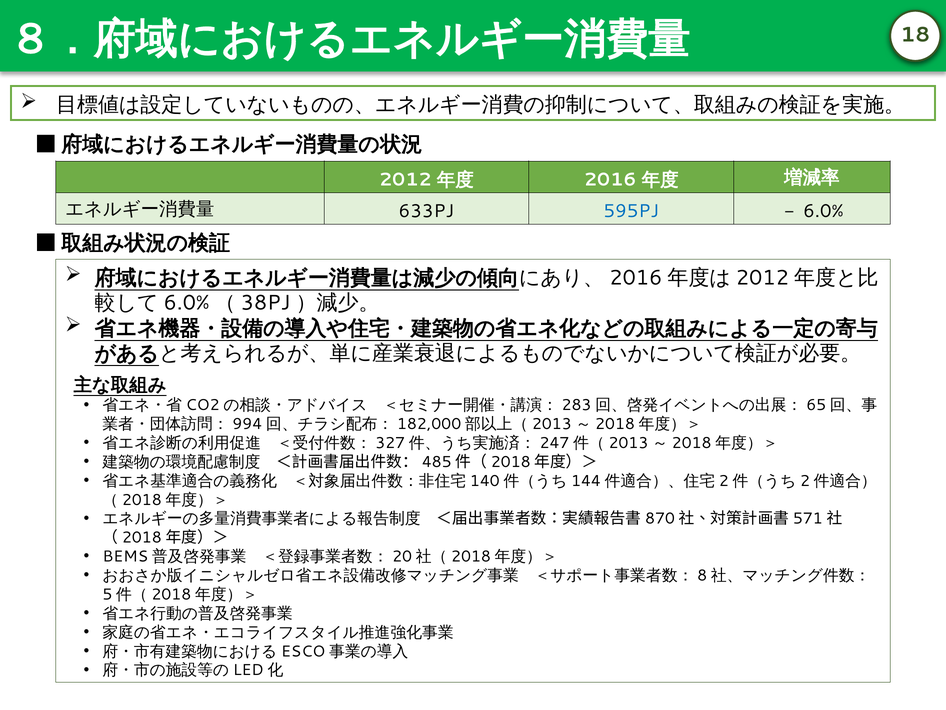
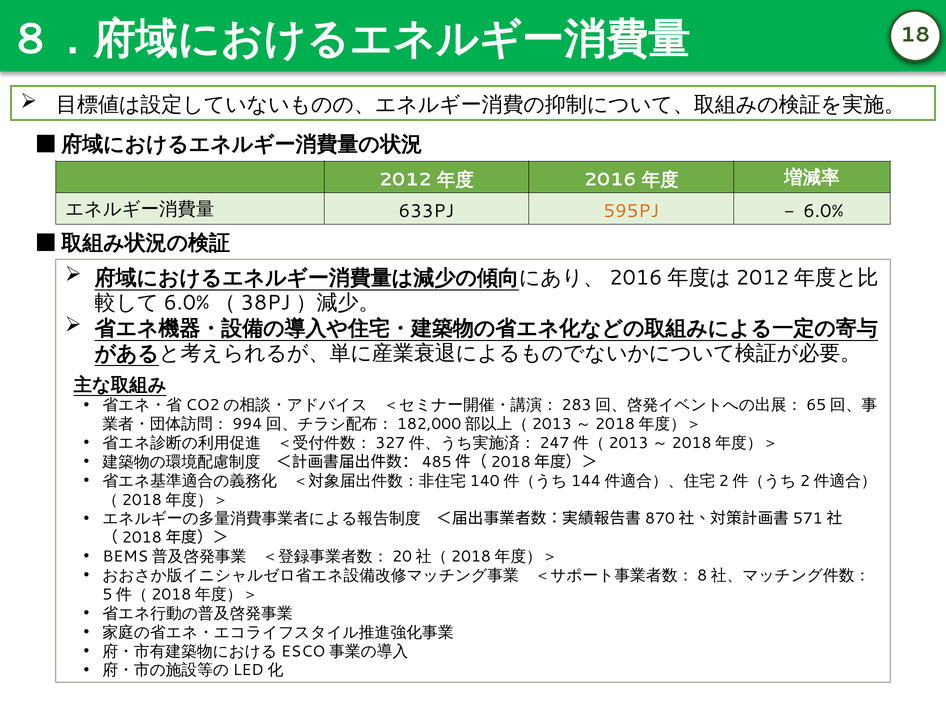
595PJ colour: blue -> orange (631, 211)
